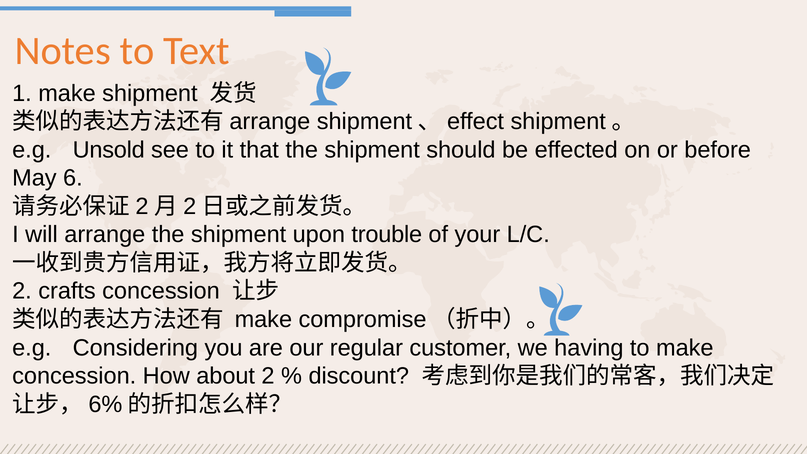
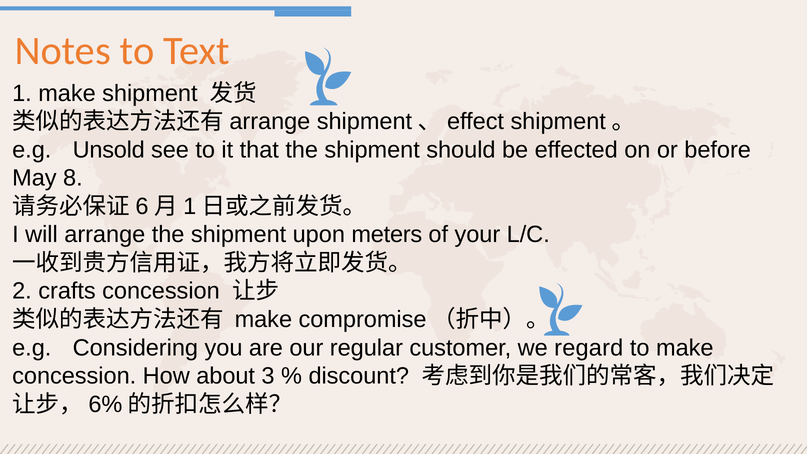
6: 6 -> 8 (73, 178)
2: 2 -> 6 (142, 206)
2: 2 -> 1 (190, 206)
trouble: trouble -> meters (387, 235)
having: having -> regard (589, 348)
about 2: 2 -> 3 (268, 376)
